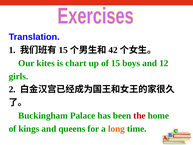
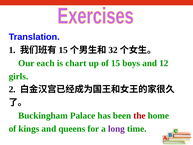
42: 42 -> 32 (113, 50)
kites: kites -> each (46, 63)
long colour: orange -> purple (116, 129)
